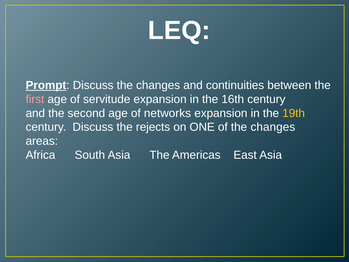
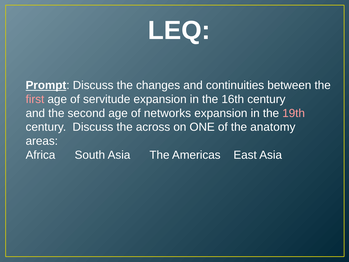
19th colour: yellow -> pink (294, 113)
rejects: rejects -> across (153, 127)
of the changes: changes -> anatomy (273, 127)
